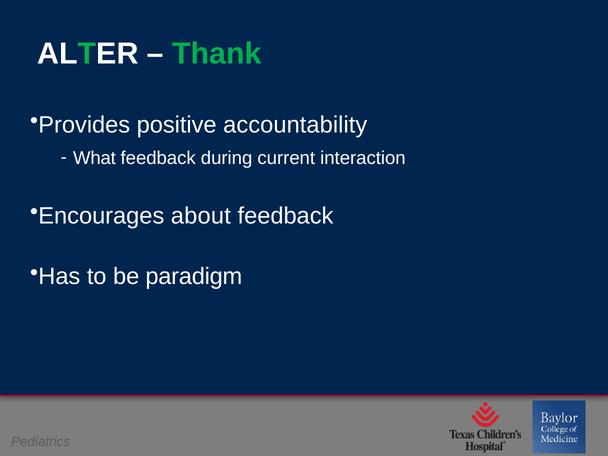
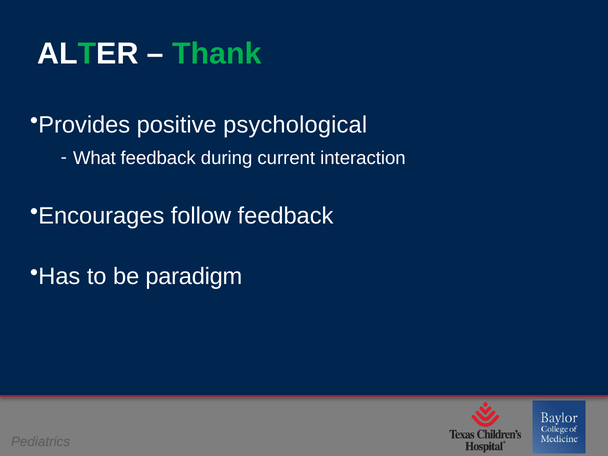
accountability: accountability -> psychological (295, 125)
about: about -> follow (201, 216)
